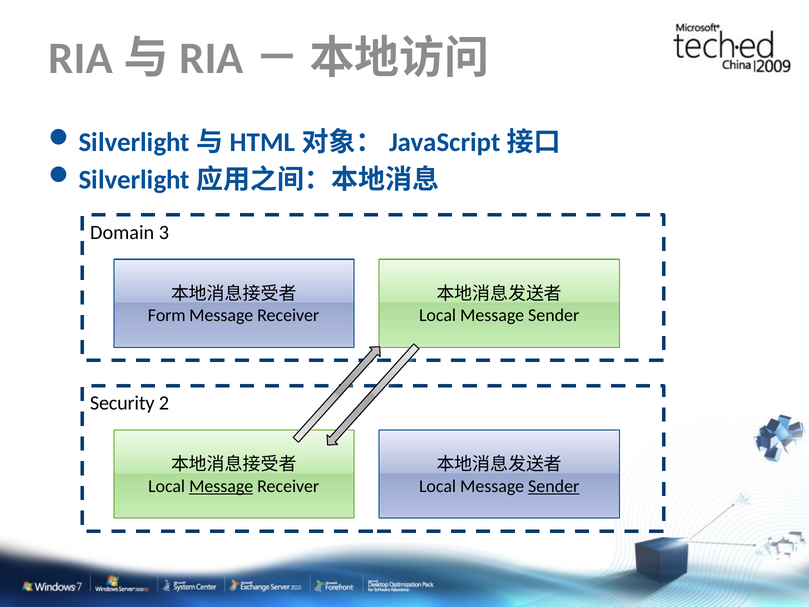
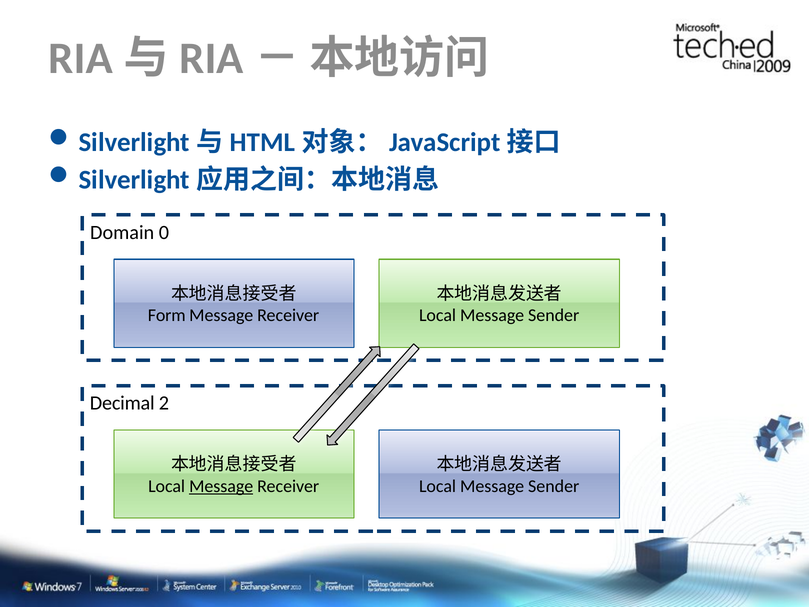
3: 3 -> 0 (164, 232)
Security: Security -> Decimal (122, 403)
Sender underline: present -> none (554, 486)
